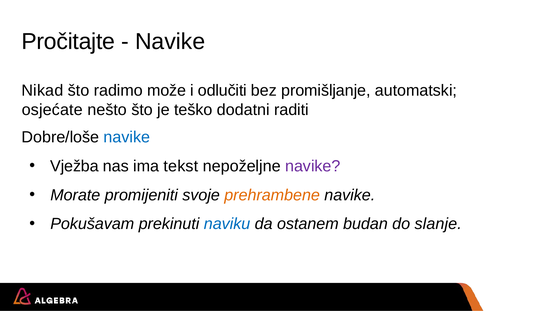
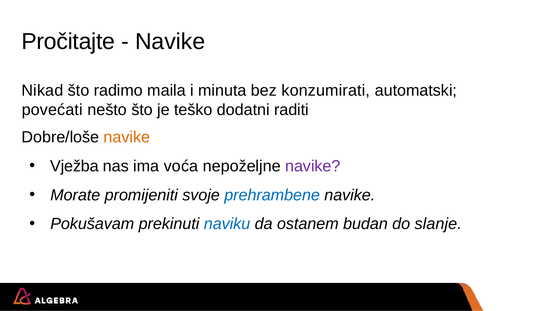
može: može -> maila (167, 90)
odlučiti: odlučiti -> minuta (222, 90)
promišljanje: promišljanje -> konzumirati (326, 90)
osjećate: osjećate -> povećati (52, 110)
navike colour: blue -> orange (127, 137)
tekst: tekst -> voća (181, 166)
prehrambene colour: orange -> blue (272, 195)
